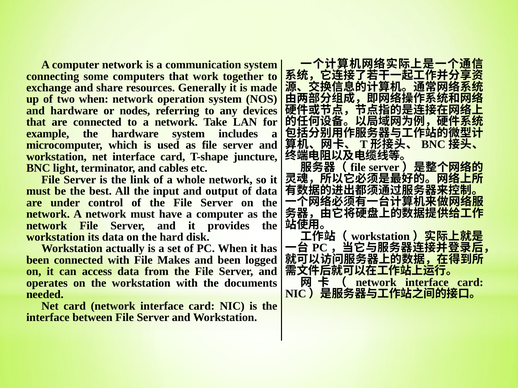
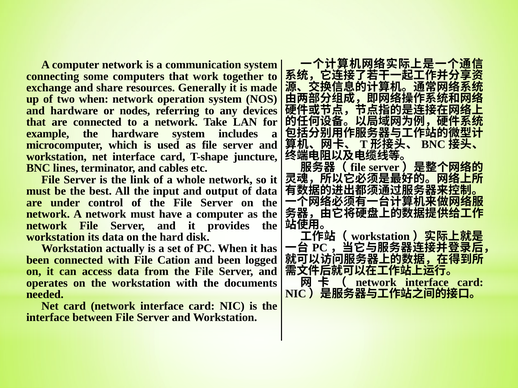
light: light -> lines (66, 168)
Makes: Makes -> Cation (174, 260)
